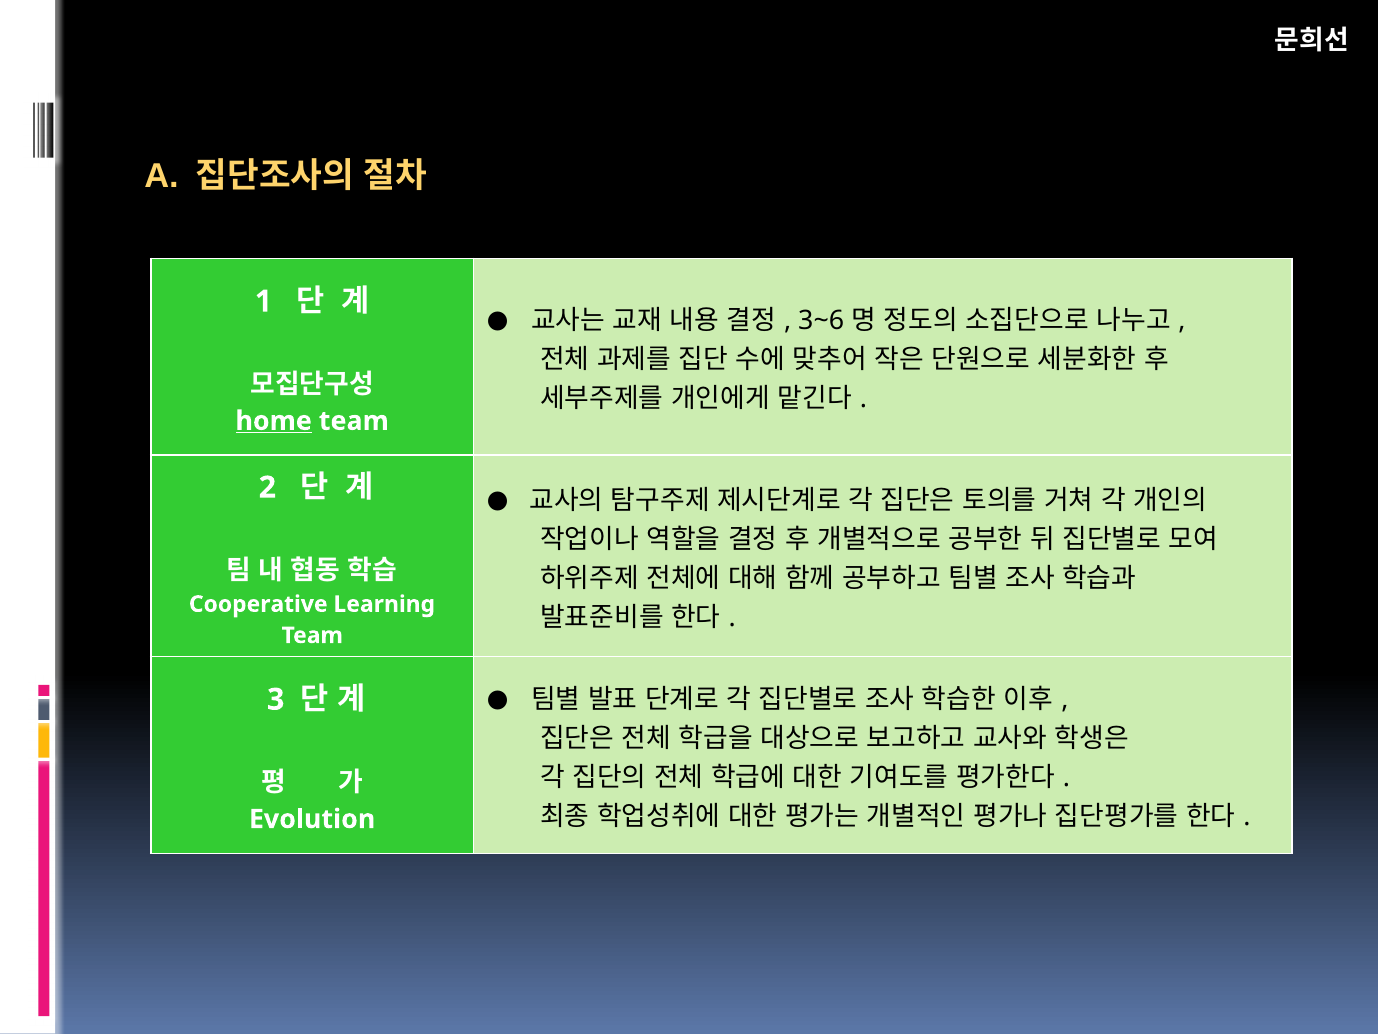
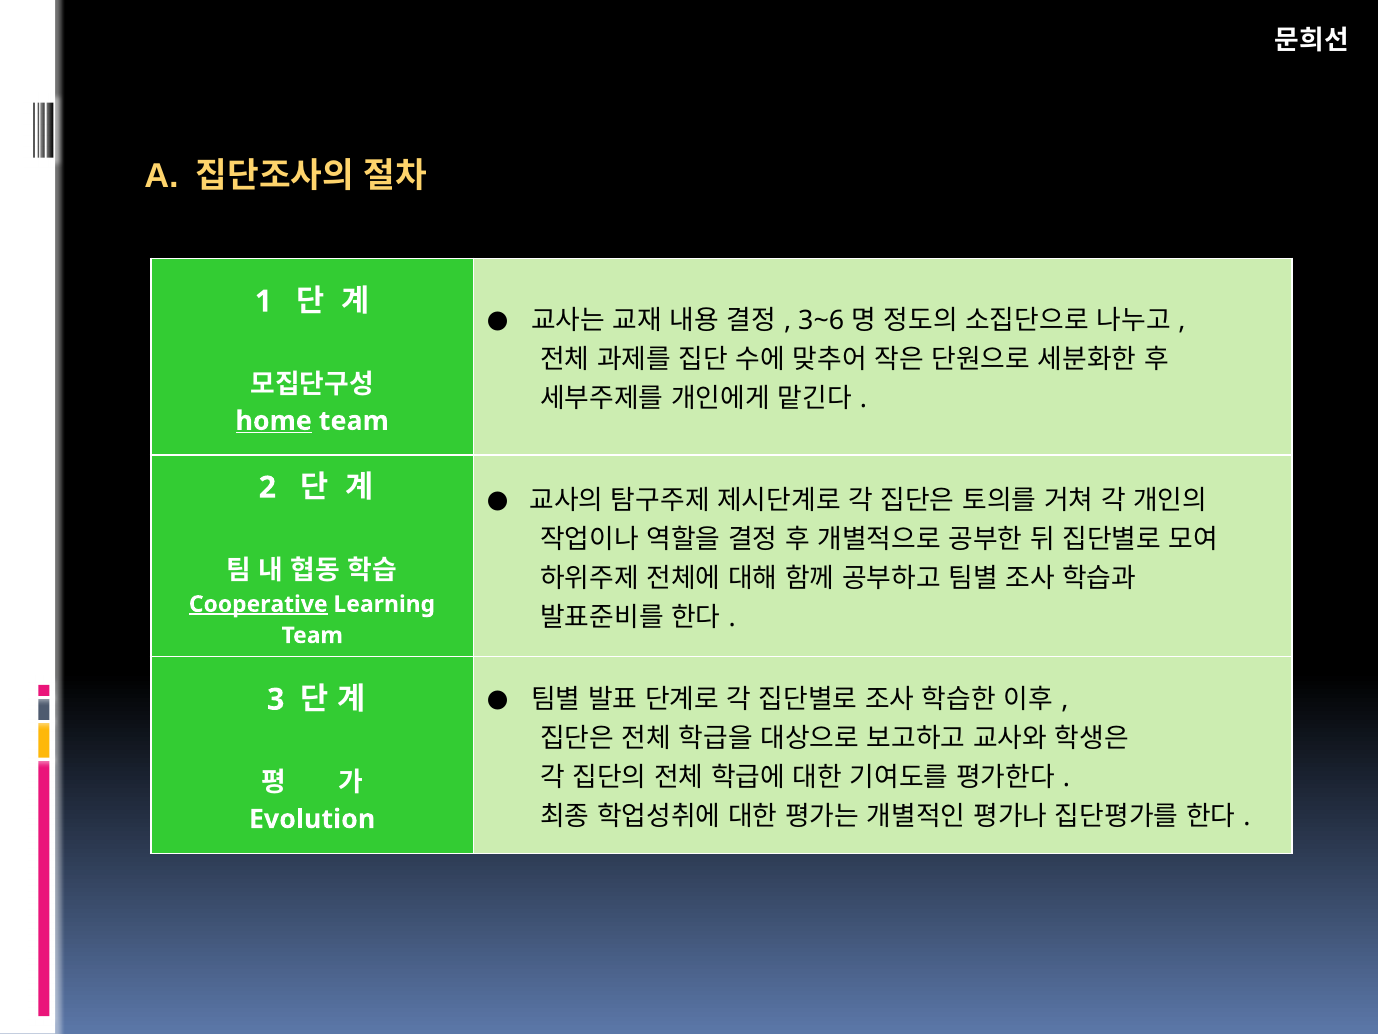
Cooperative underline: none -> present (258, 604)
